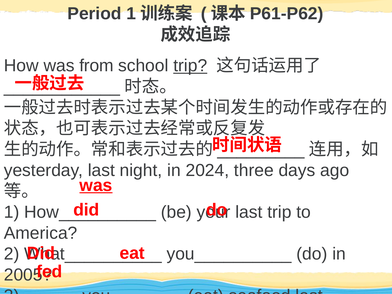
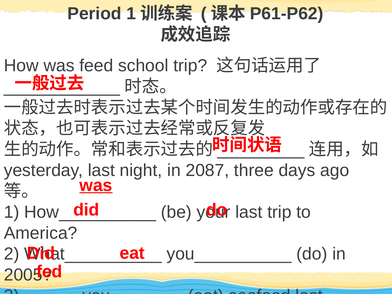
was from: from -> feed (96, 66)
trip underline: present -> none (190, 66)
2024: 2024 -> 2087 (207, 170)
